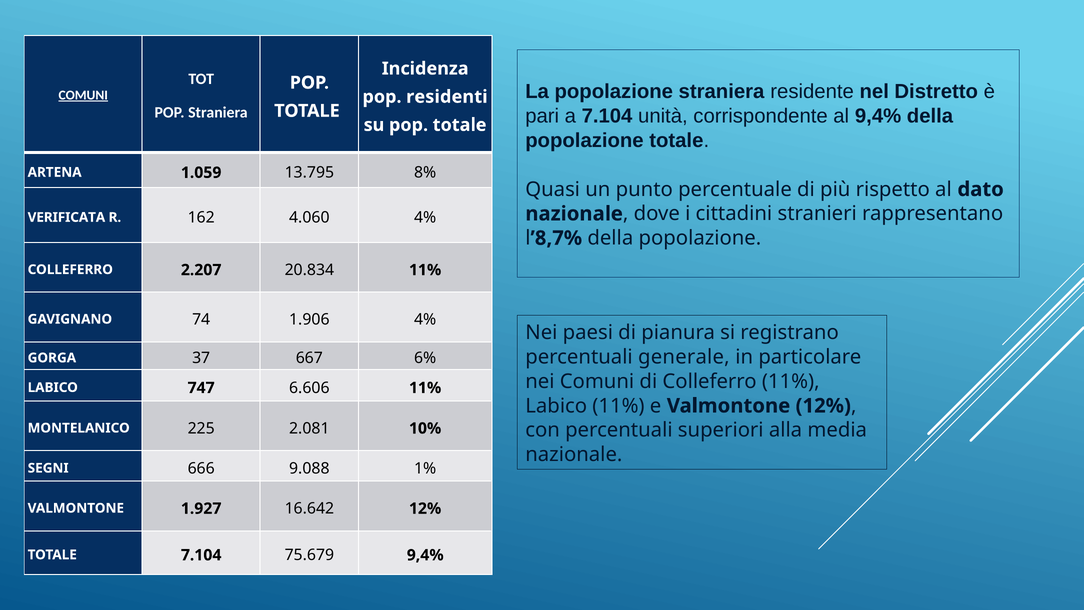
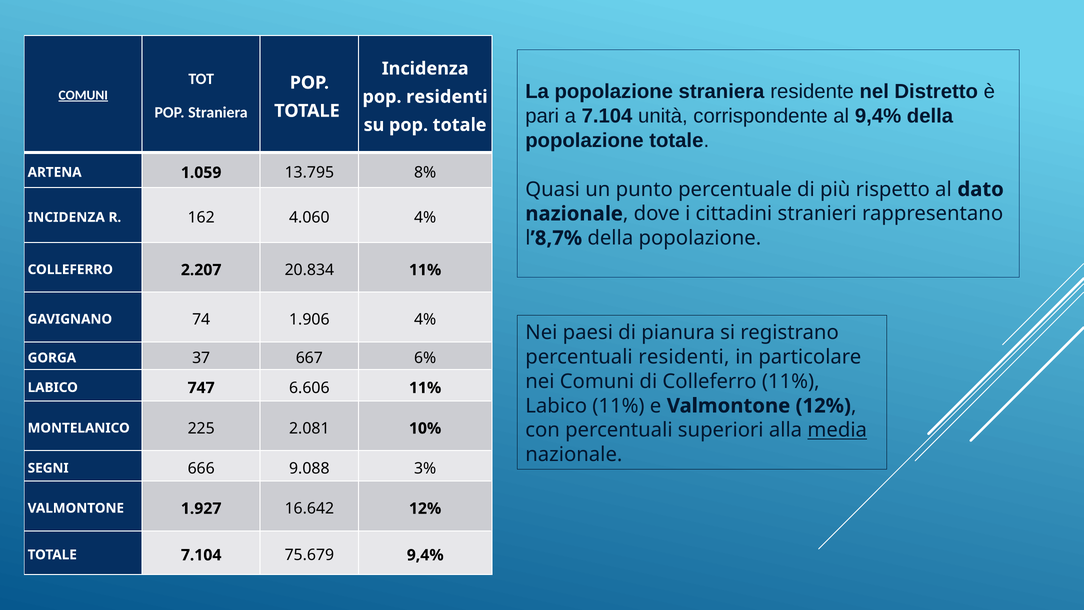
VERIFICATA: VERIFICATA -> INCIDENZA (66, 217)
percentuali generale: generale -> residenti (684, 357)
media underline: none -> present (837, 430)
1%: 1% -> 3% (425, 468)
